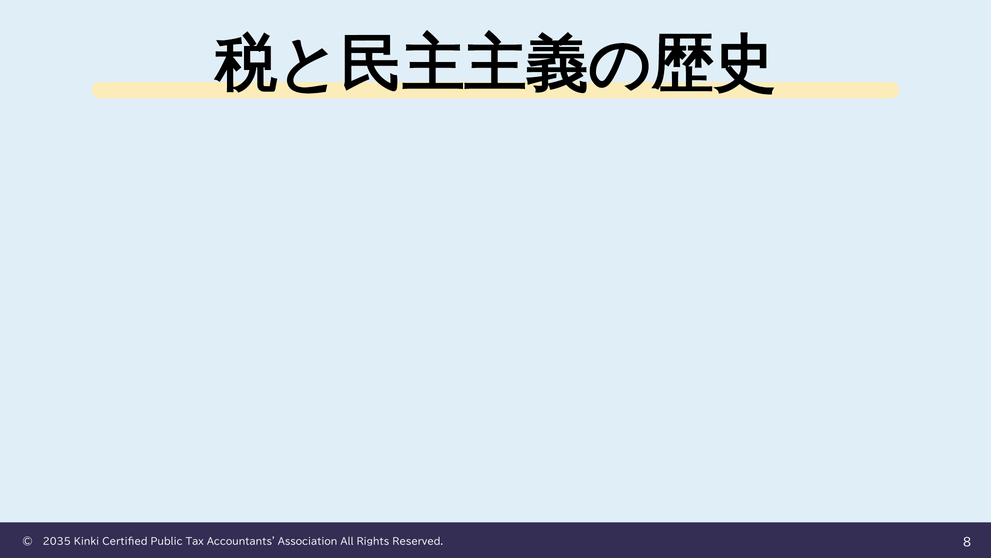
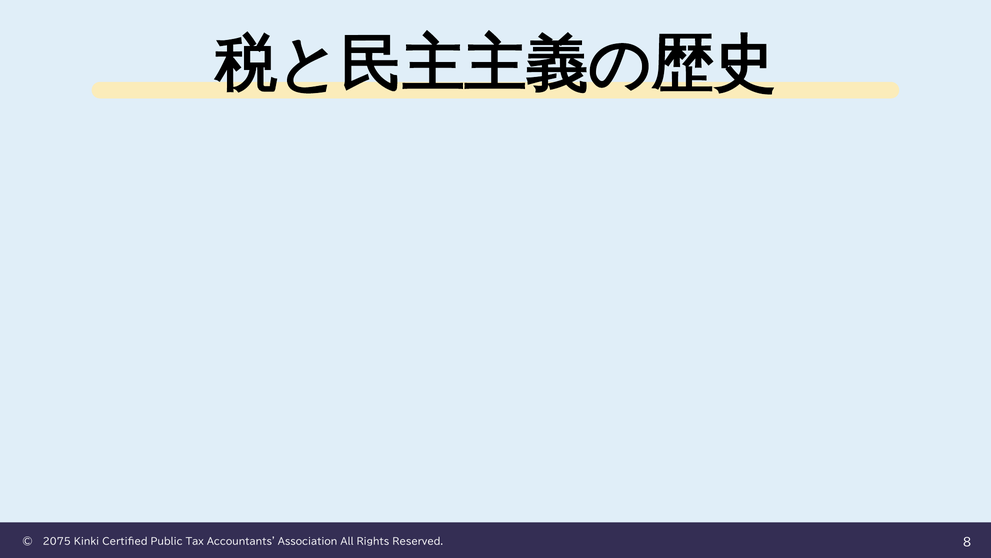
2035: 2035 -> 2075 (57, 541)
